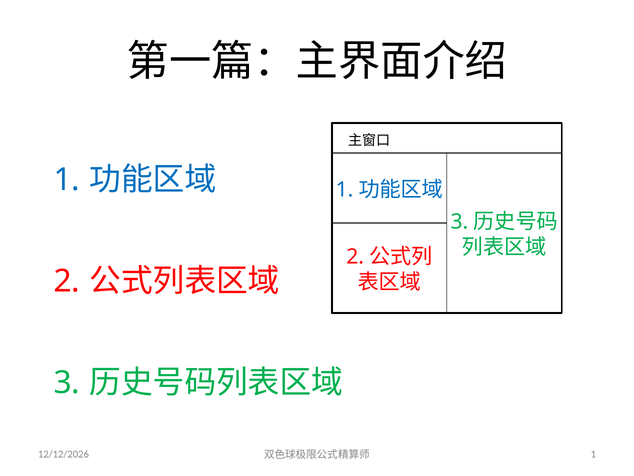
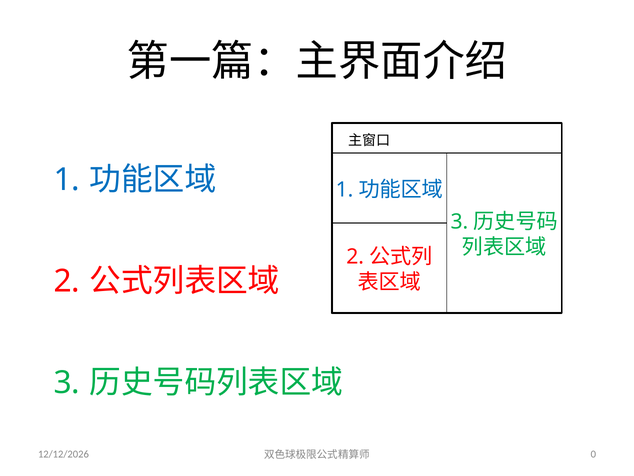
1: 1 -> 0 (593, 454)
